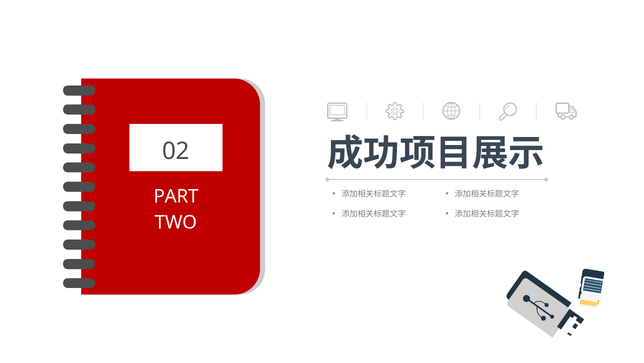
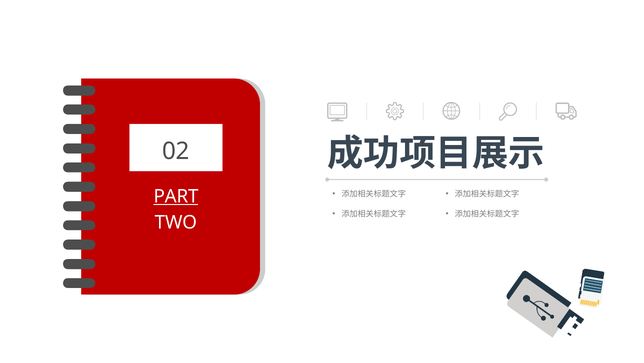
PART underline: none -> present (176, 196)
